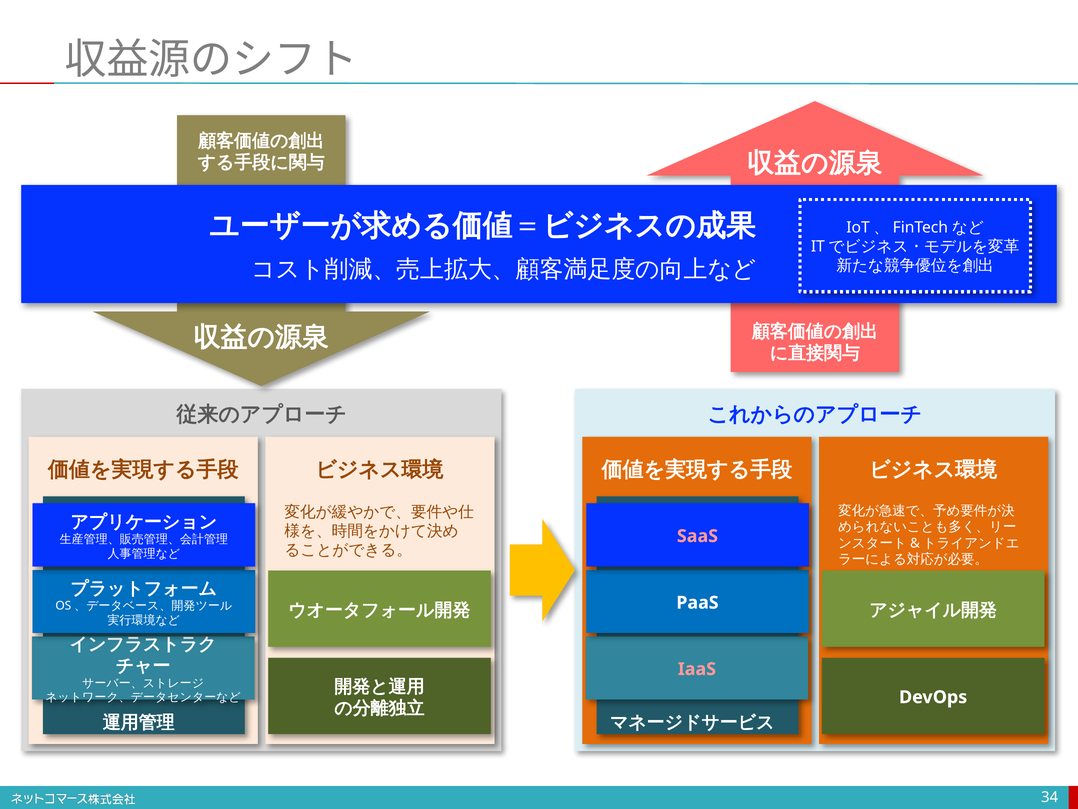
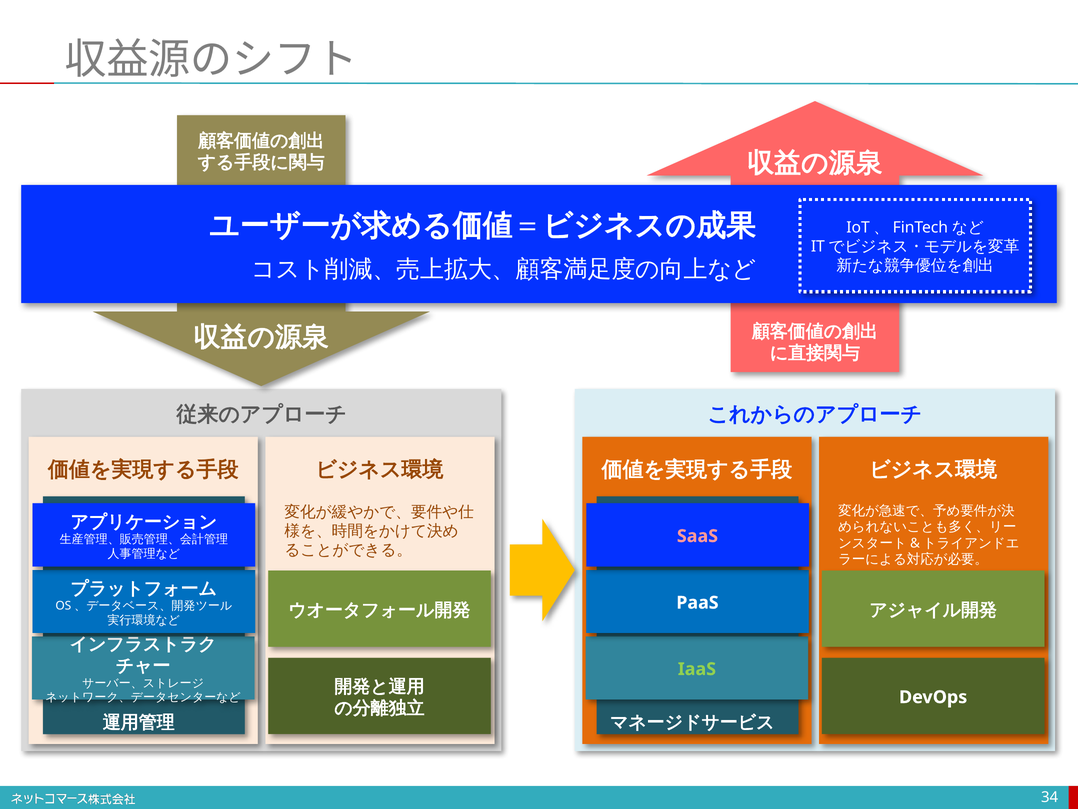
IaaS colour: pink -> light green (697, 669)
